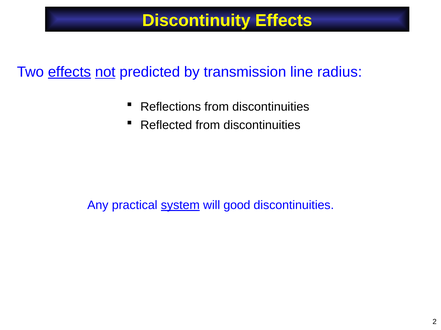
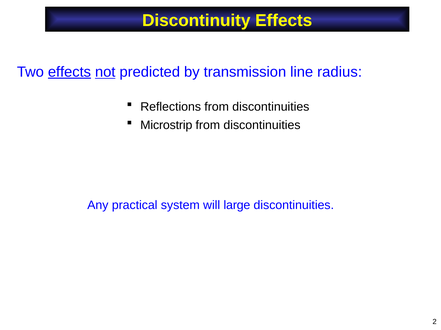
Reflected: Reflected -> Microstrip (166, 126)
system underline: present -> none (180, 206)
good: good -> large (237, 206)
